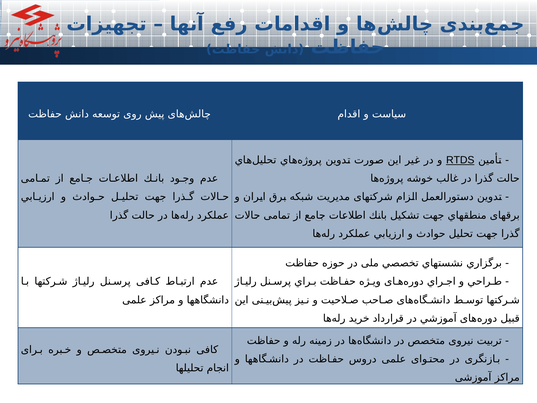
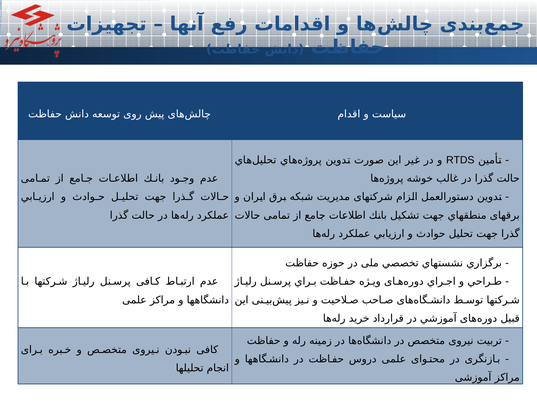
RTDS underline: present -> none (460, 160)
